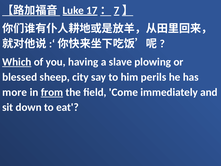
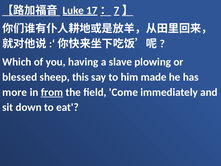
Which underline: present -> none (17, 62)
city: city -> this (81, 77)
perils: perils -> made (154, 77)
